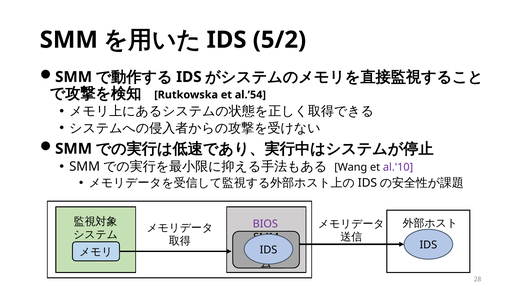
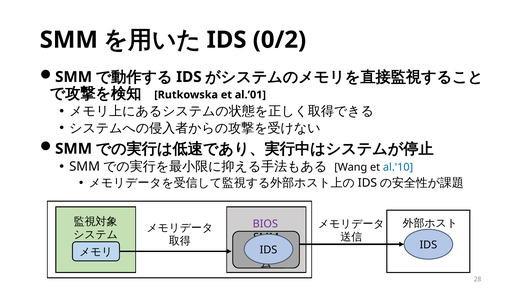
5/2: 5/2 -> 0/2 (279, 40)
al.’54: al.’54 -> al.’01 (250, 95)
al.'10 colour: purple -> blue (398, 167)
